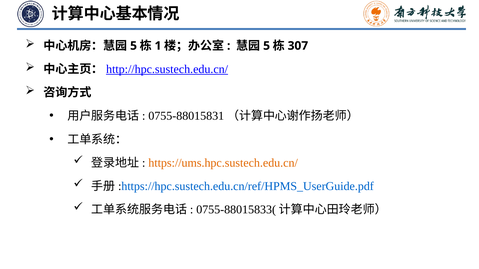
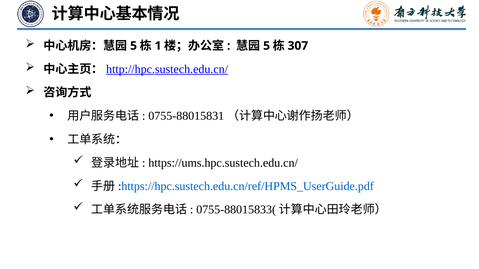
https://ums.hpc.sustech.edu.cn/ colour: orange -> black (223, 163)
